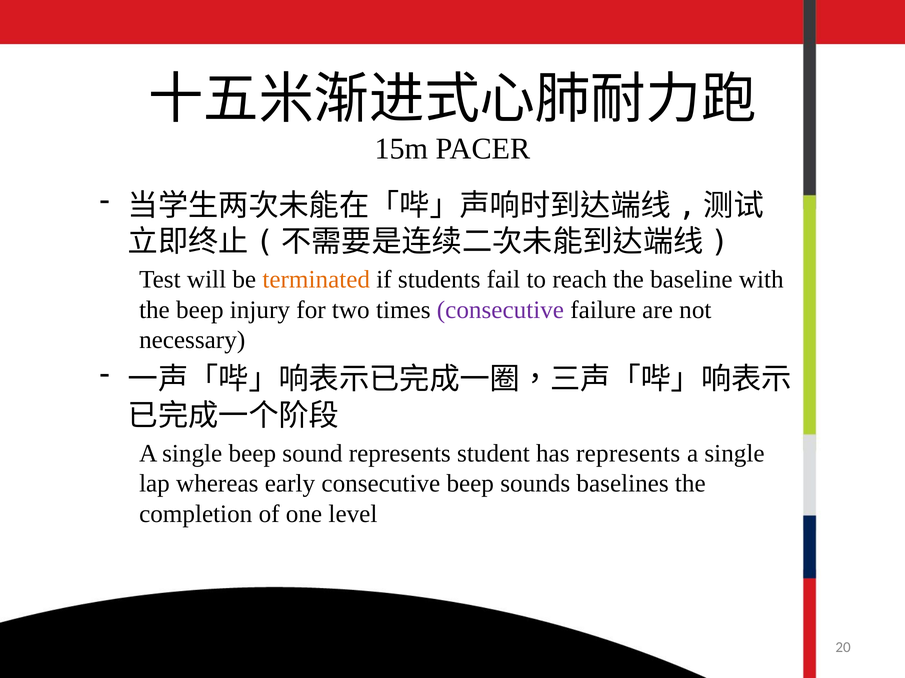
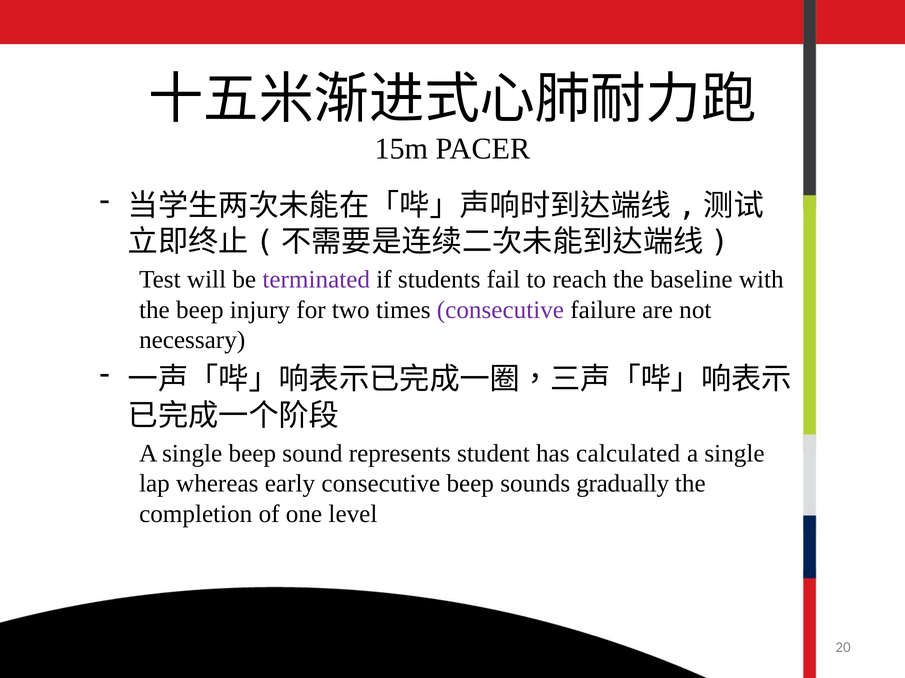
terminated colour: orange -> purple (316, 280)
has represents: represents -> calculated (628, 454)
baselines: baselines -> gradually (623, 484)
